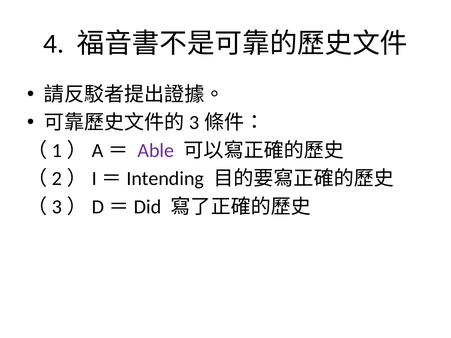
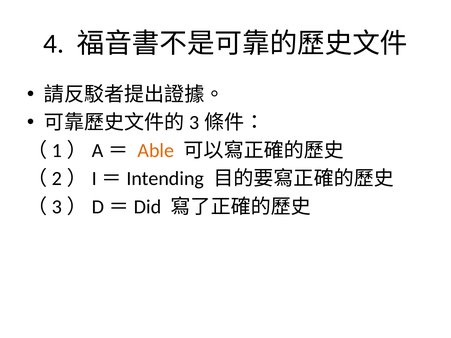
Able colour: purple -> orange (156, 151)
